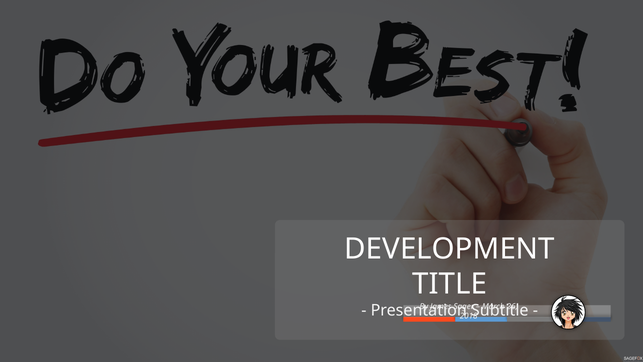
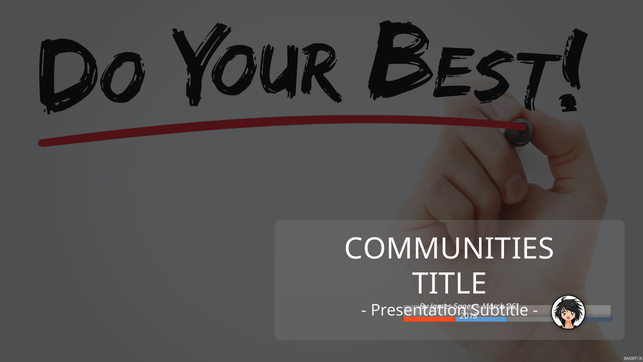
DEVELOPMENT: DEVELOPMENT -> COMMUNITIES (449, 249)
